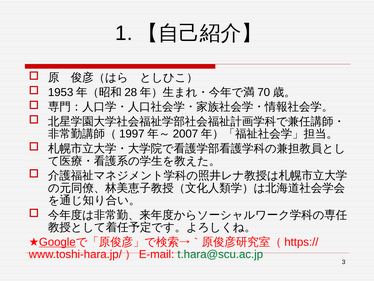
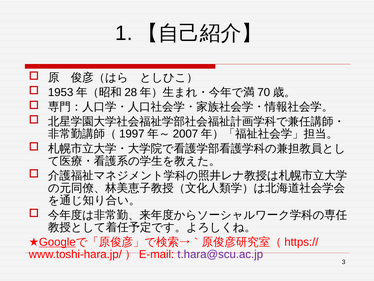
t.hara@scu.ac.jp colour: green -> purple (220, 254)
